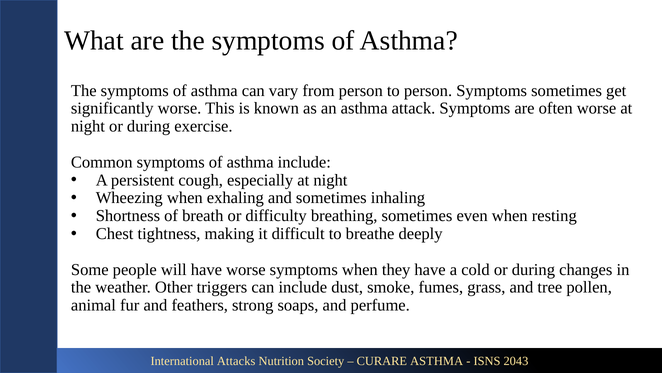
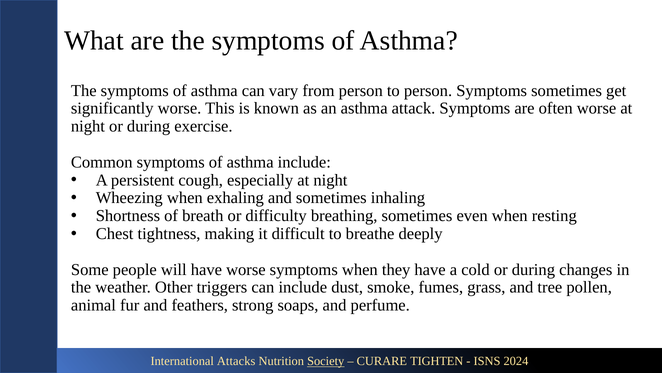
Society underline: none -> present (326, 361)
CURARE ASTHMA: ASTHMA -> TIGHTEN (437, 361)
2043: 2043 -> 2024 (516, 361)
